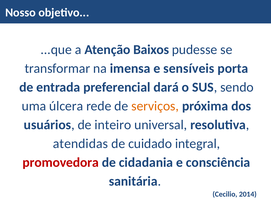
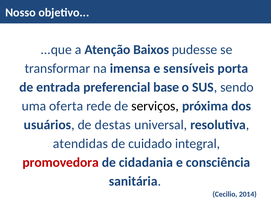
dará: dará -> base (166, 87)
úlcera: úlcera -> oferta (66, 106)
serviços colour: orange -> black (155, 106)
inteiro: inteiro -> destas (113, 125)
